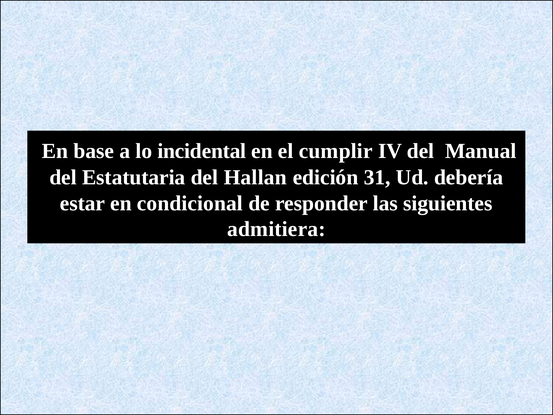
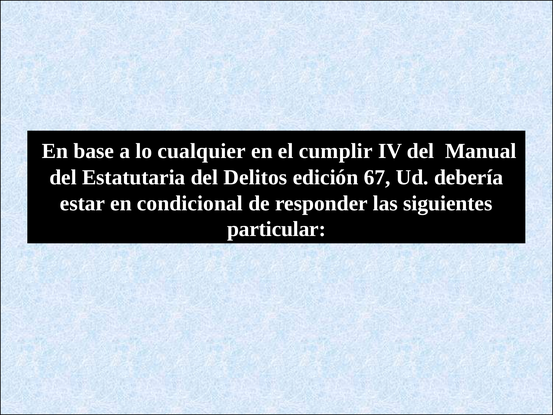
incidental: incidental -> cualquier (202, 151)
Hallan: Hallan -> Delitos (255, 177)
31: 31 -> 67 (377, 177)
admitiera: admitiera -> particular (277, 229)
